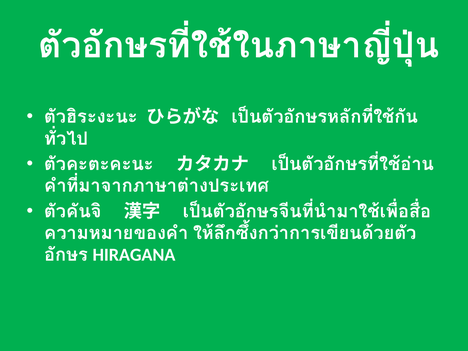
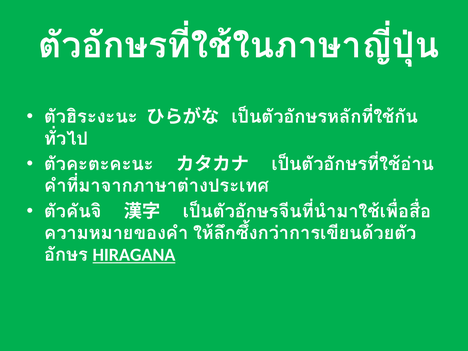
HIRAGANA underline: none -> present (134, 255)
